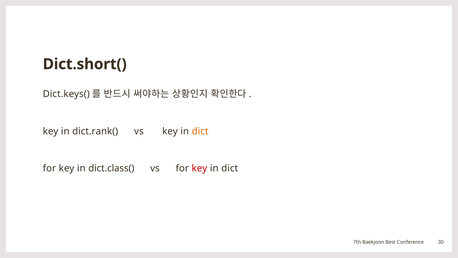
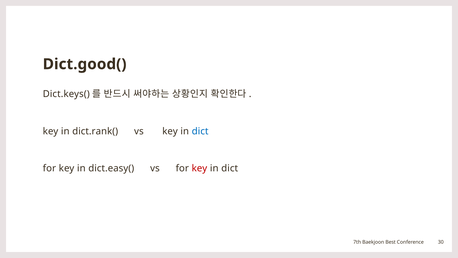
Dict.short(: Dict.short( -> Dict.good( (85, 64)
dict colour: orange -> blue (200, 131)
dict.class(: dict.class( -> dict.easy( (111, 168)
